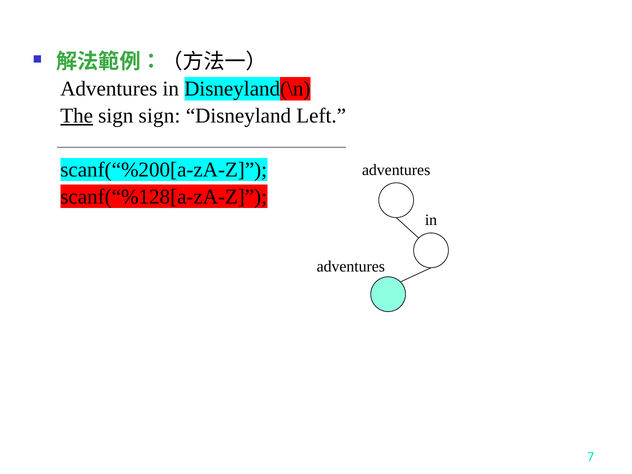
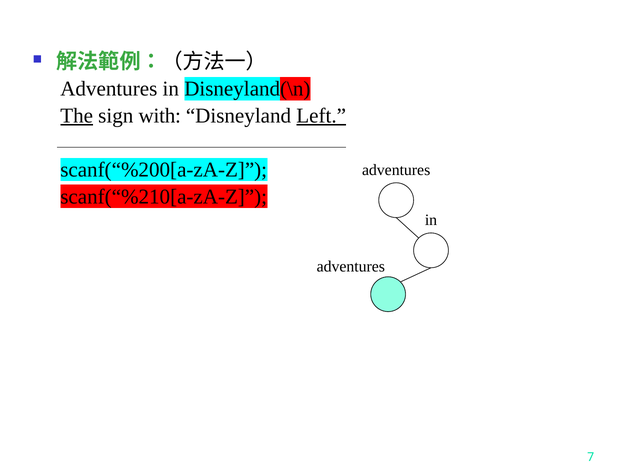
sign sign: sign -> with (160, 116)
Left underline: none -> present (321, 116)
scanf(“%128[a-zA-Z: scanf(“%128[a-zA-Z -> scanf(“%210[a-zA-Z (164, 197)
